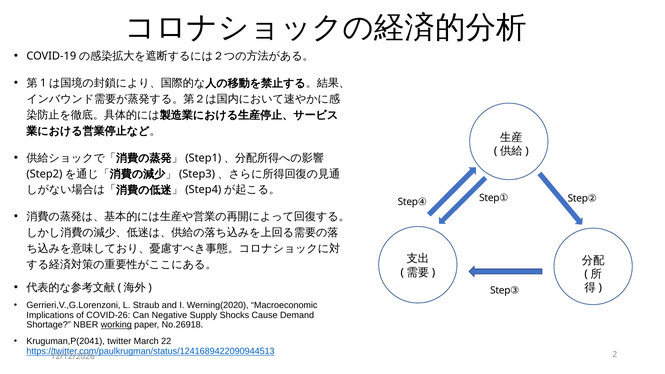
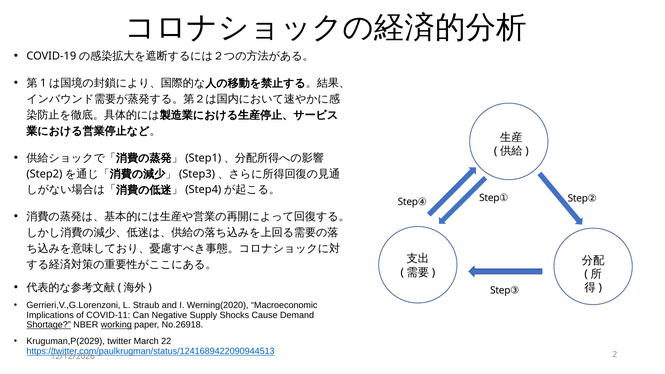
COVID-26: COVID-26 -> COVID-11 (108, 315)
Shortage underline: none -> present (49, 325)
Kruguman,P(2041: Kruguman,P(2041 -> Kruguman,P(2029 (66, 342)
